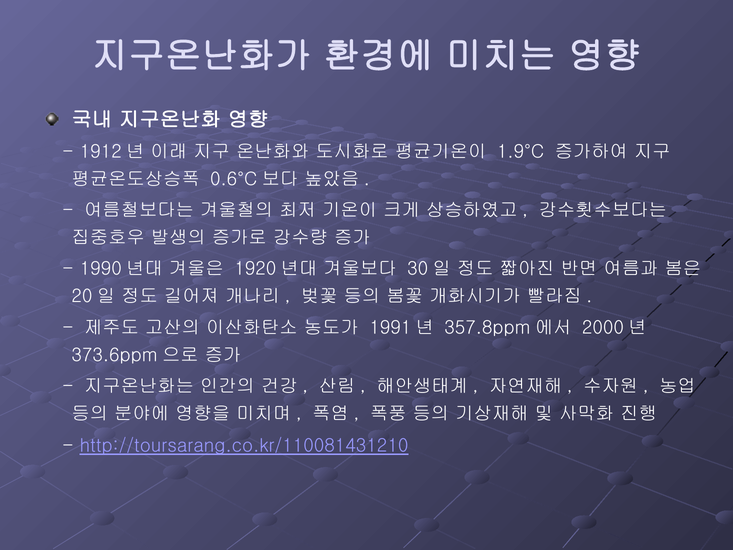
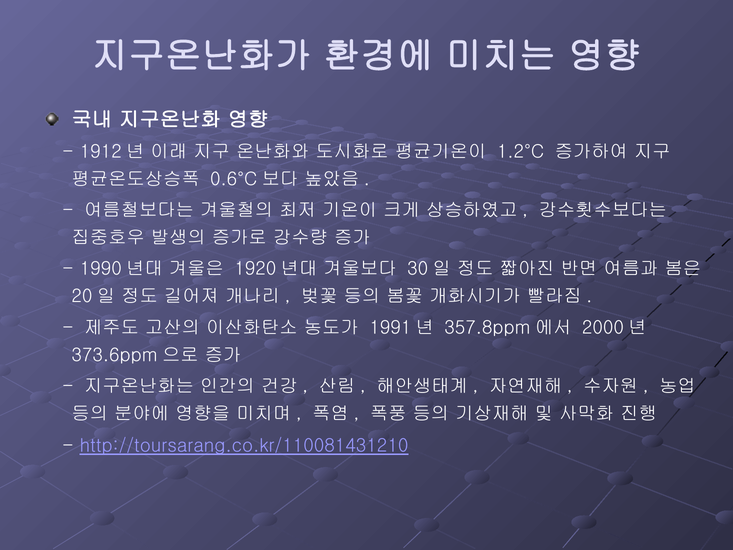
1.9°C: 1.9°C -> 1.2°C (521, 152)
